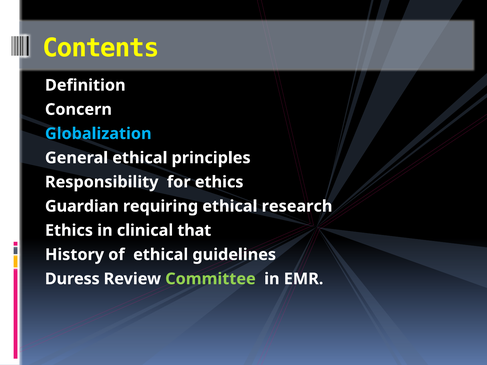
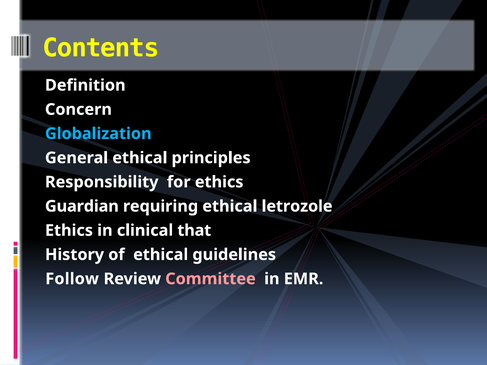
research: research -> letrozole (297, 206)
Duress: Duress -> Follow (72, 279)
Committee colour: light green -> pink (210, 279)
